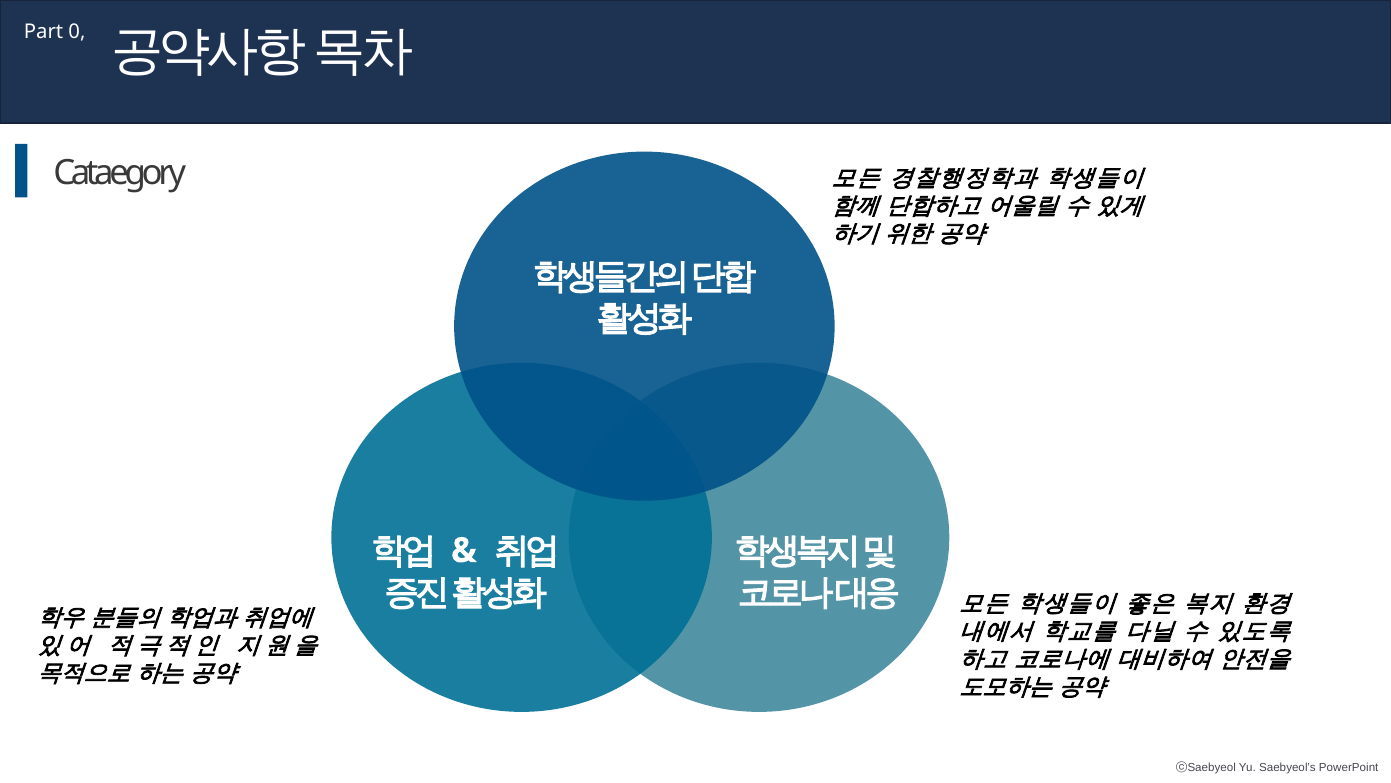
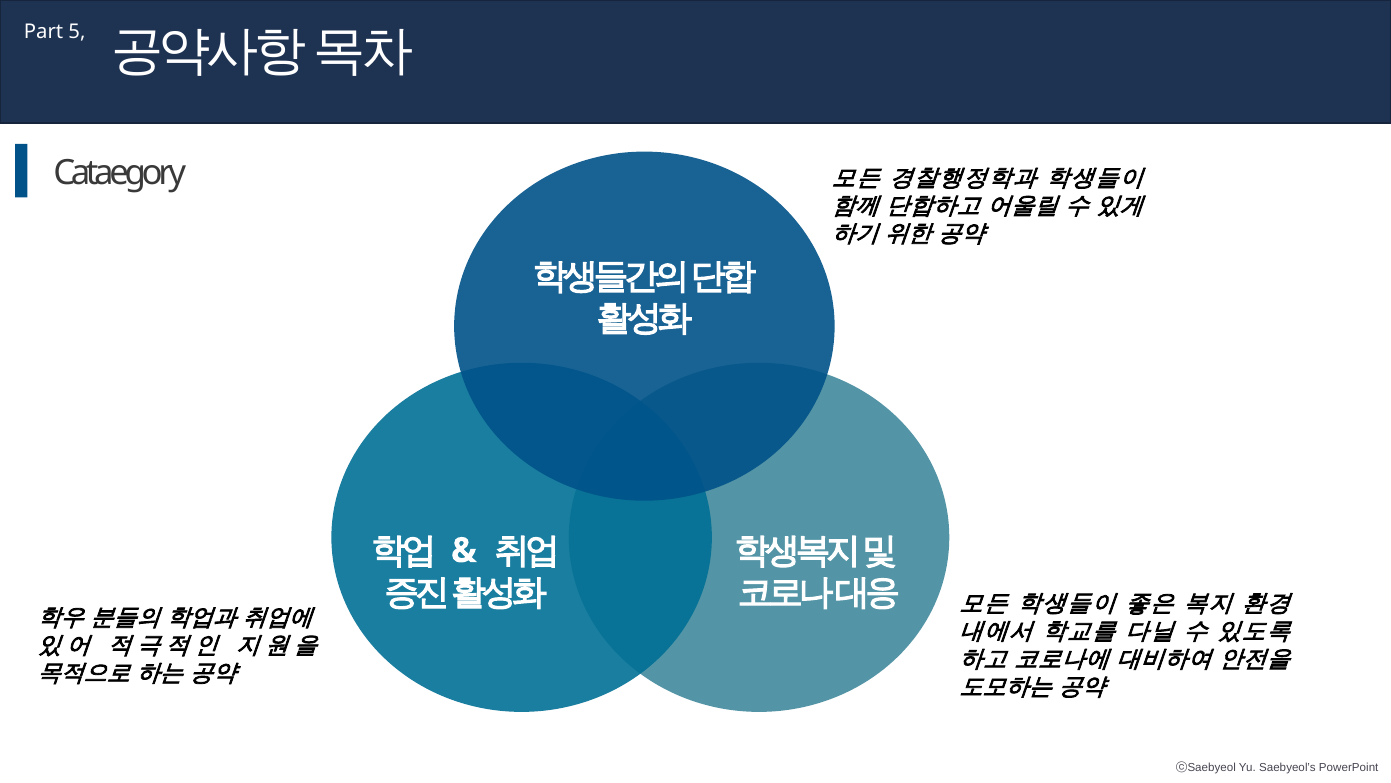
0: 0 -> 5 (77, 32)
